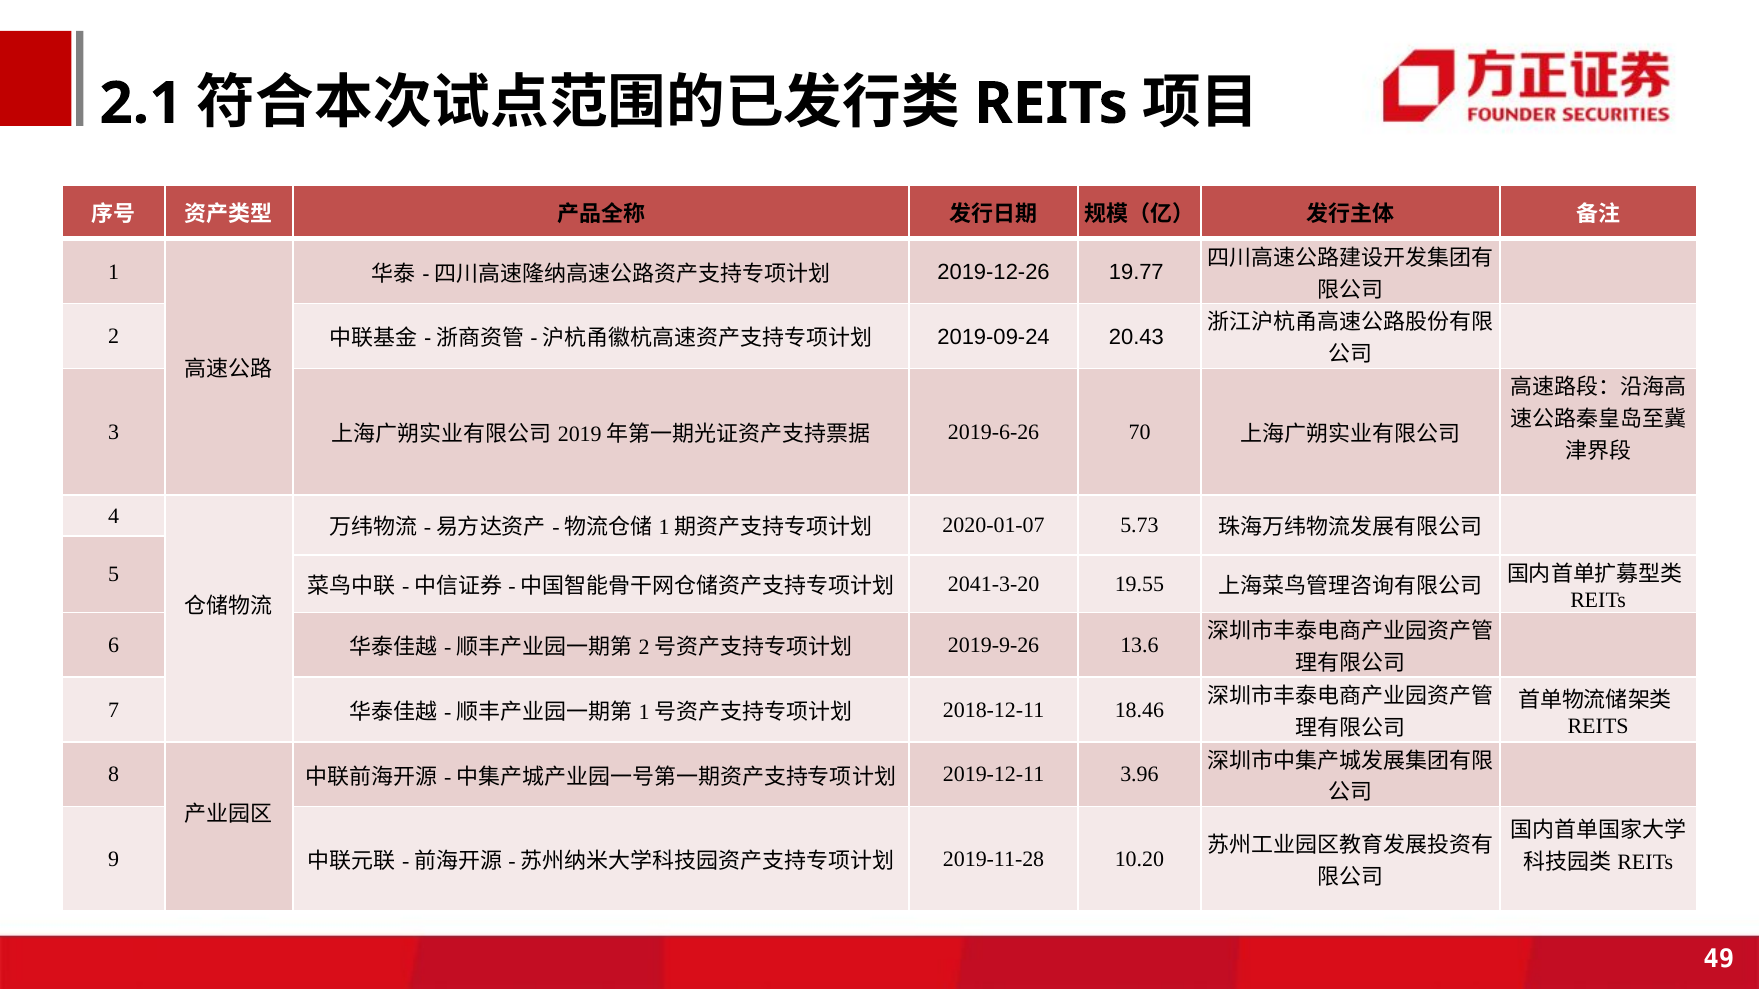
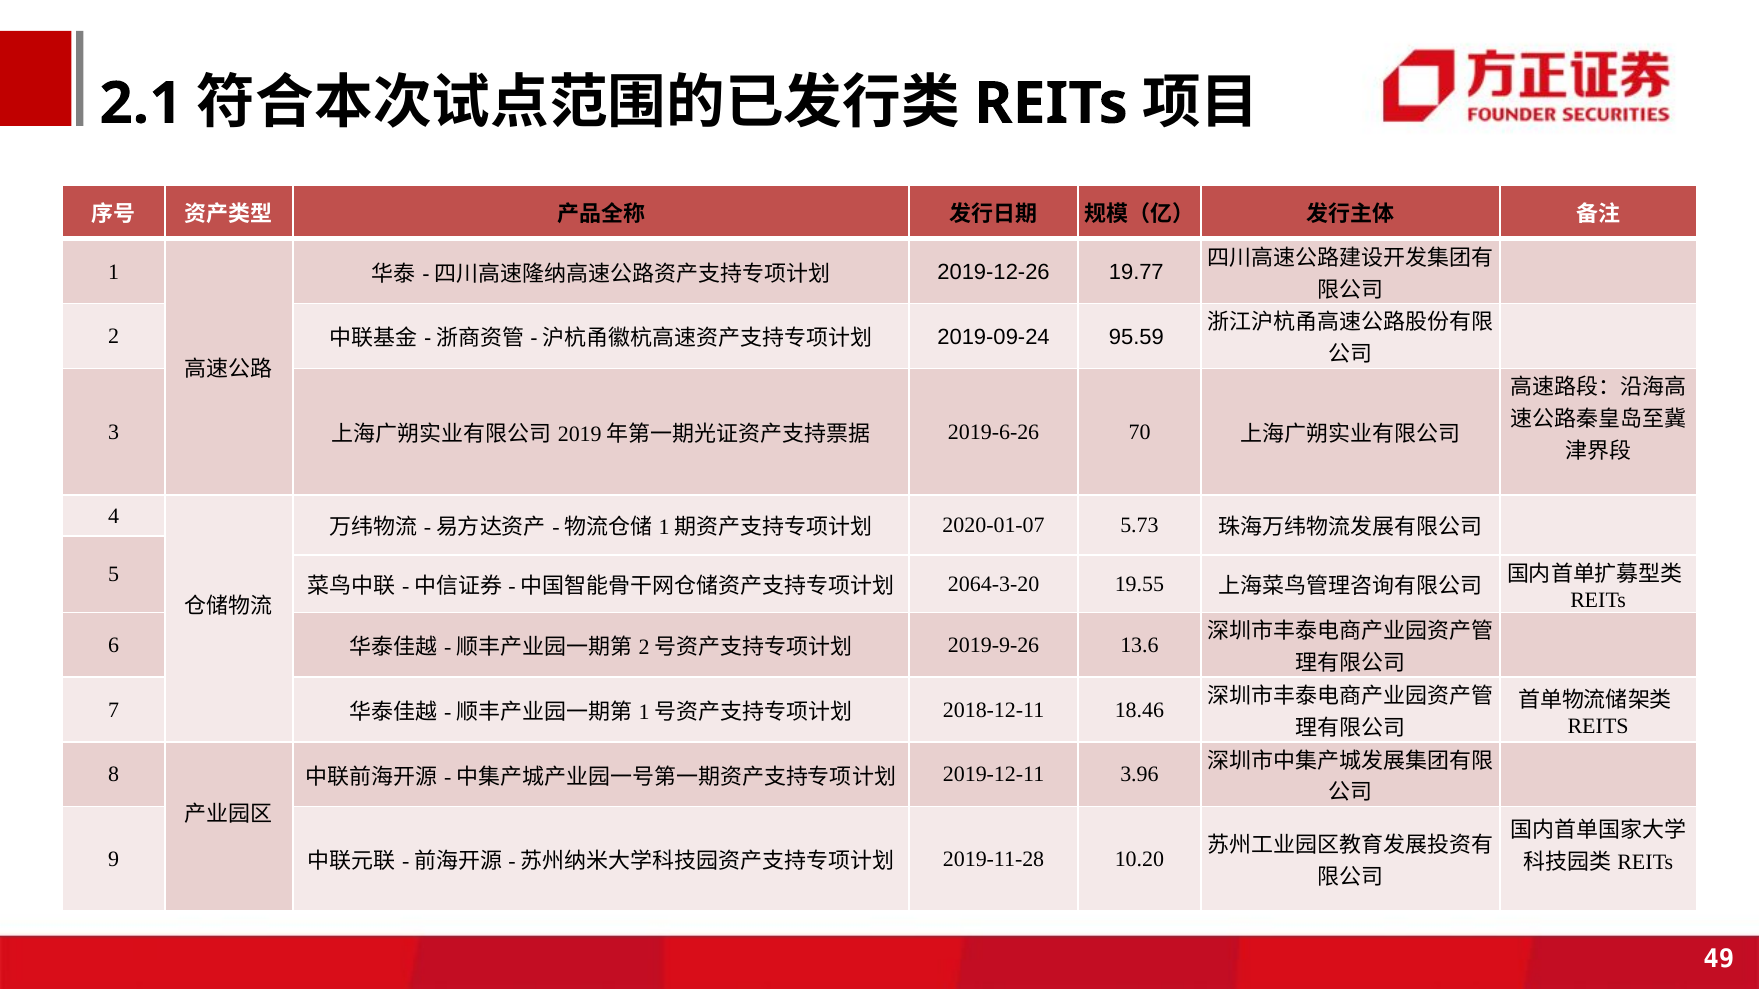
20.43: 20.43 -> 95.59 (1136, 337)
2041-3-20: 2041-3-20 -> 2064-3-20 (994, 584)
